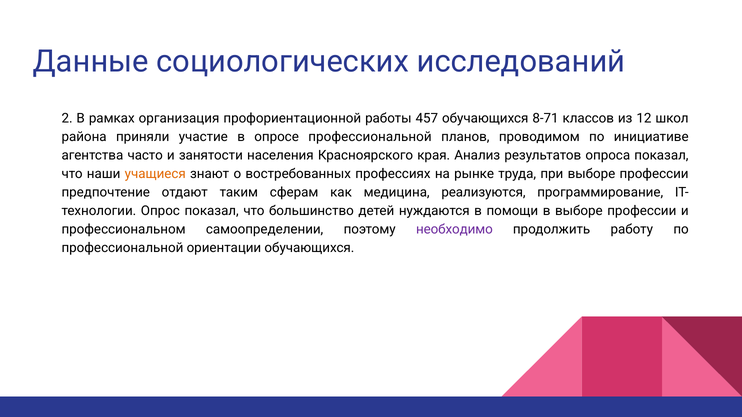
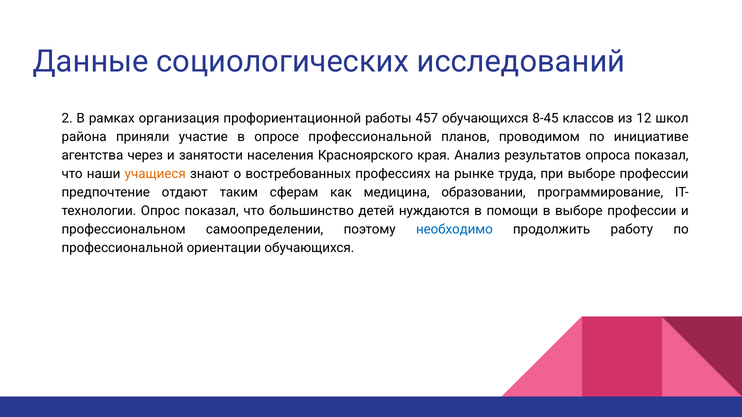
8-71: 8-71 -> 8-45 (546, 119)
часто: часто -> через (145, 156)
реализуются: реализуются -> образовании (483, 193)
необходимо colour: purple -> blue (454, 230)
